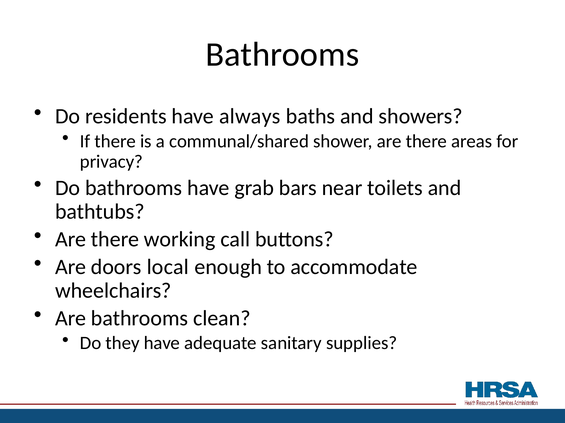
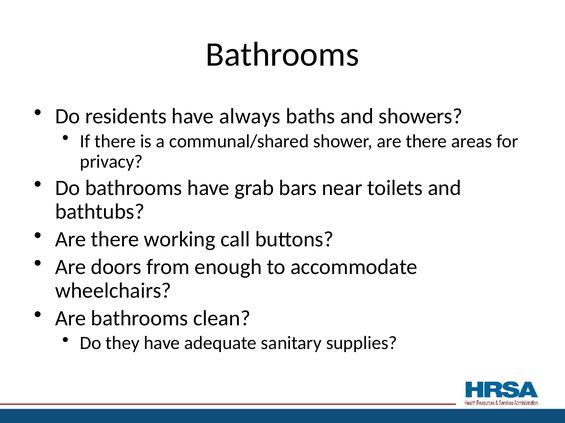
local: local -> from (168, 267)
